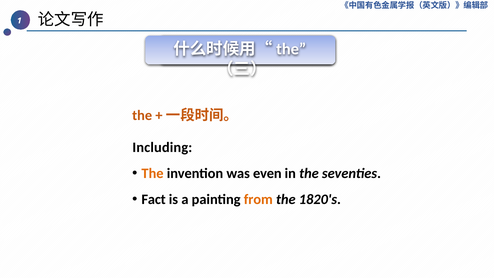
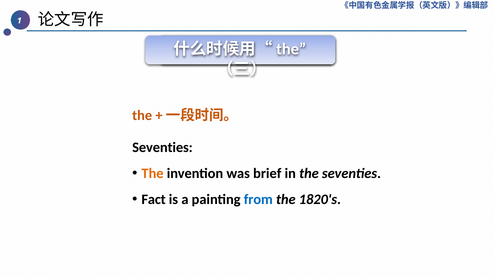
Including: Including -> Seventies (162, 147)
even: even -> brief (267, 173)
from colour: orange -> blue (258, 199)
